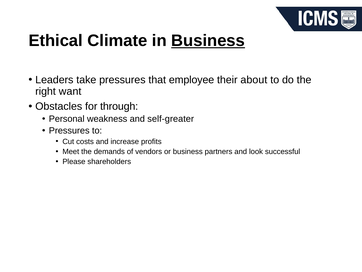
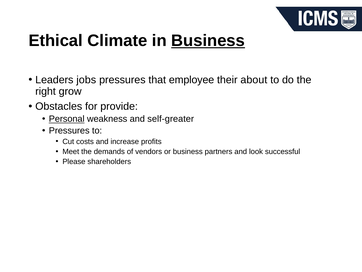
take: take -> jobs (86, 80)
want: want -> grow (70, 91)
through: through -> provide (119, 106)
Personal underline: none -> present (67, 119)
